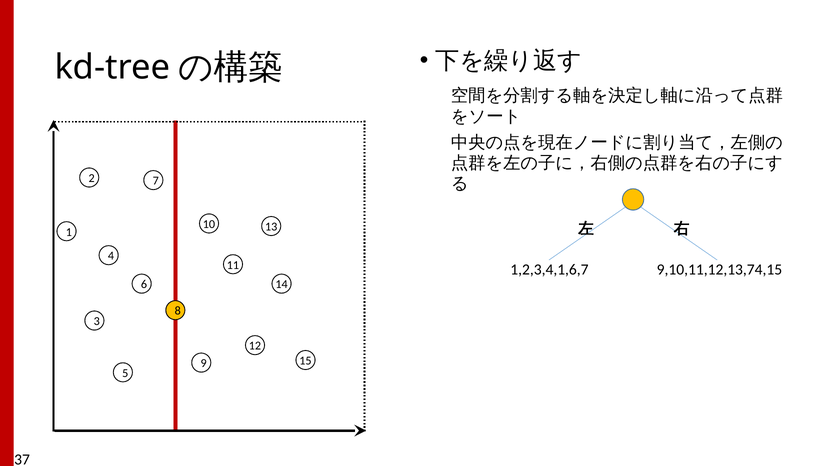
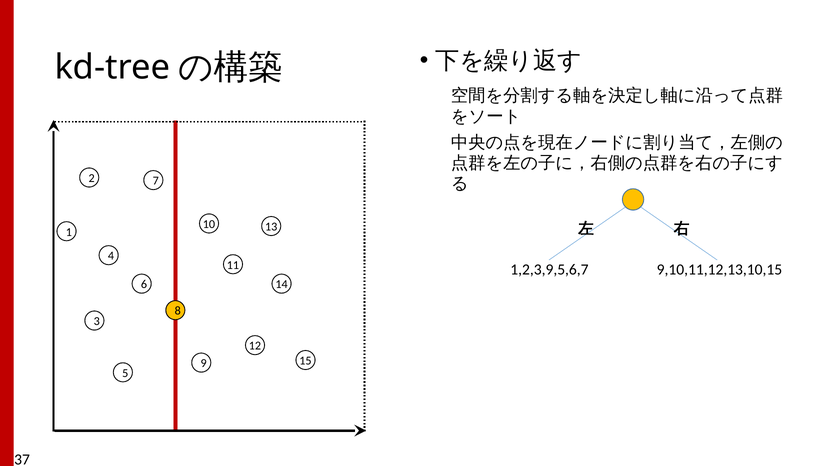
1,2,3,4,1,6,7: 1,2,3,4,1,6,7 -> 1,2,3,9,5,6,7 (549, 270)
9,10,11,12,13,74,15: 9,10,11,12,13,74,15 -> 9,10,11,12,13,10,15 (719, 270)
